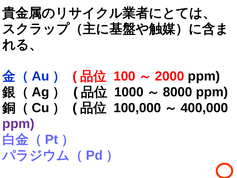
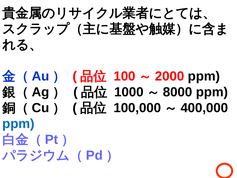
ppm colour: purple -> blue (18, 124)
